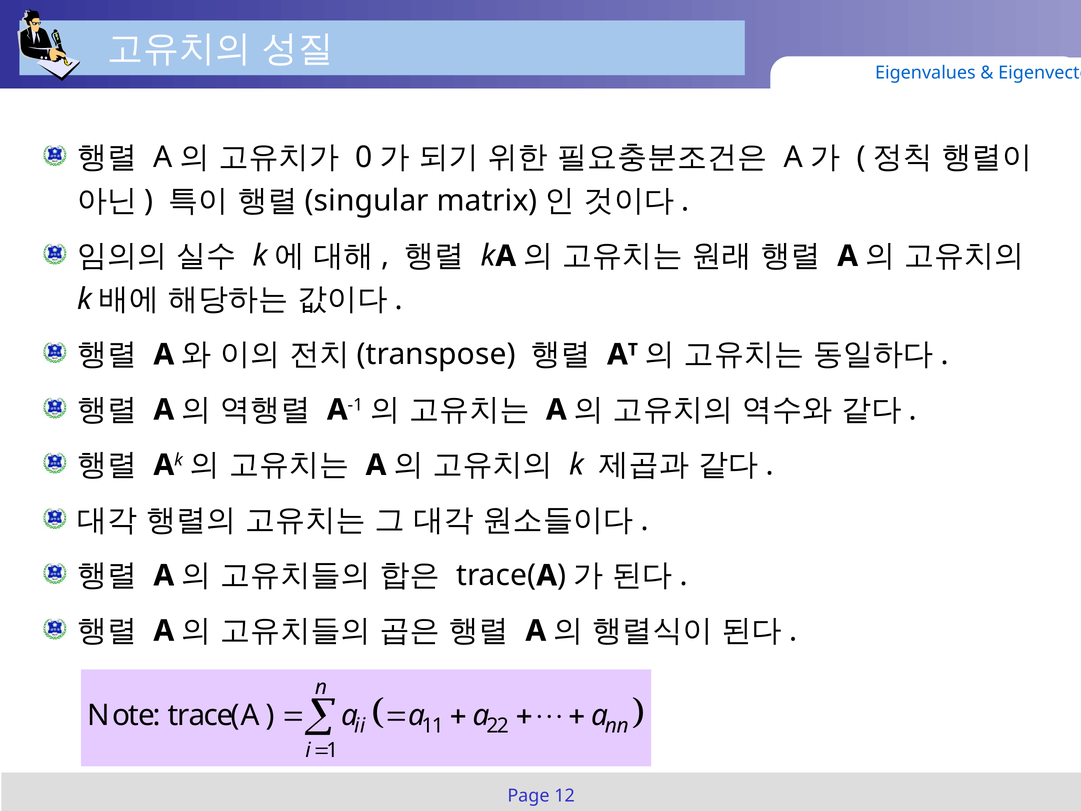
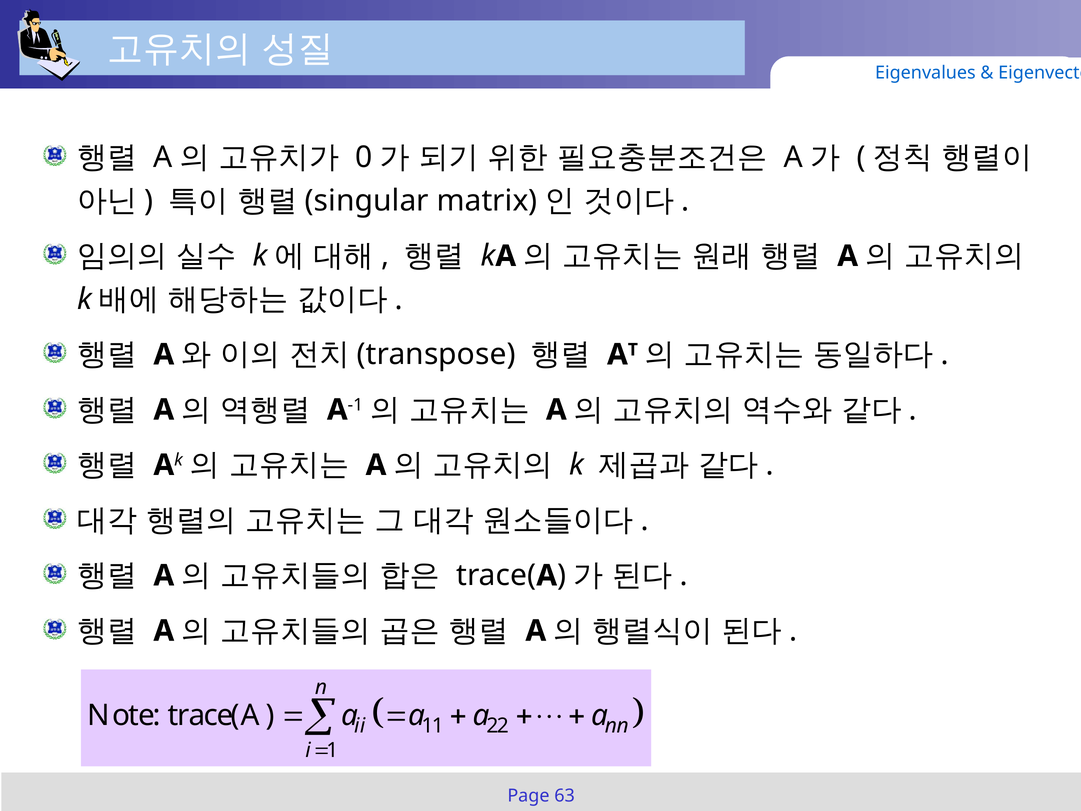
12: 12 -> 63 (565, 796)
